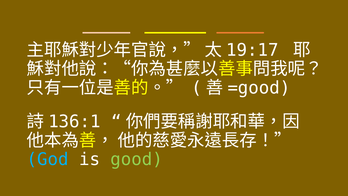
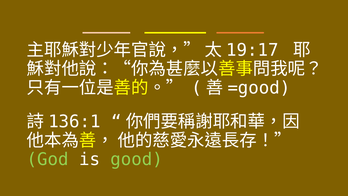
God colour: light blue -> light green (48, 159)
